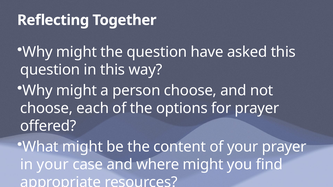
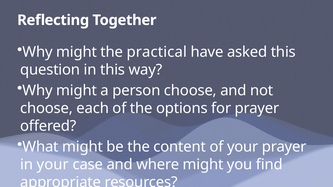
the question: question -> practical (157, 52)
